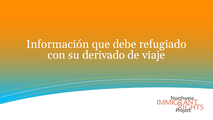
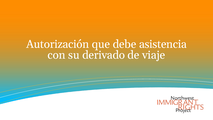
Información: Información -> Autorización (58, 44)
refugiado: refugiado -> asistencia (163, 44)
